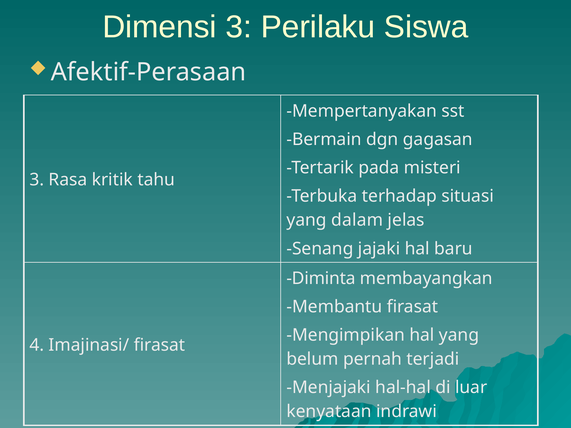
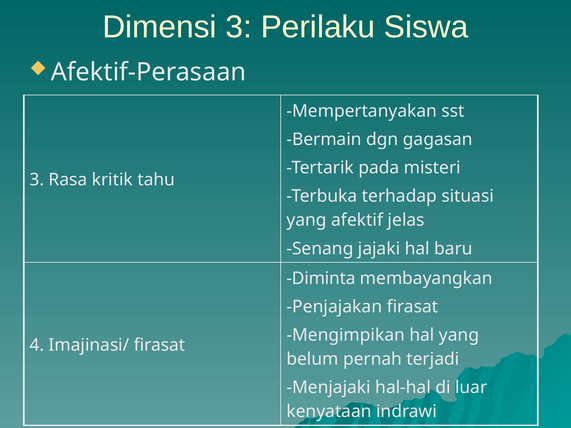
dalam: dalam -> afektif (357, 220)
Membantu: Membantu -> Penjajakan (334, 307)
